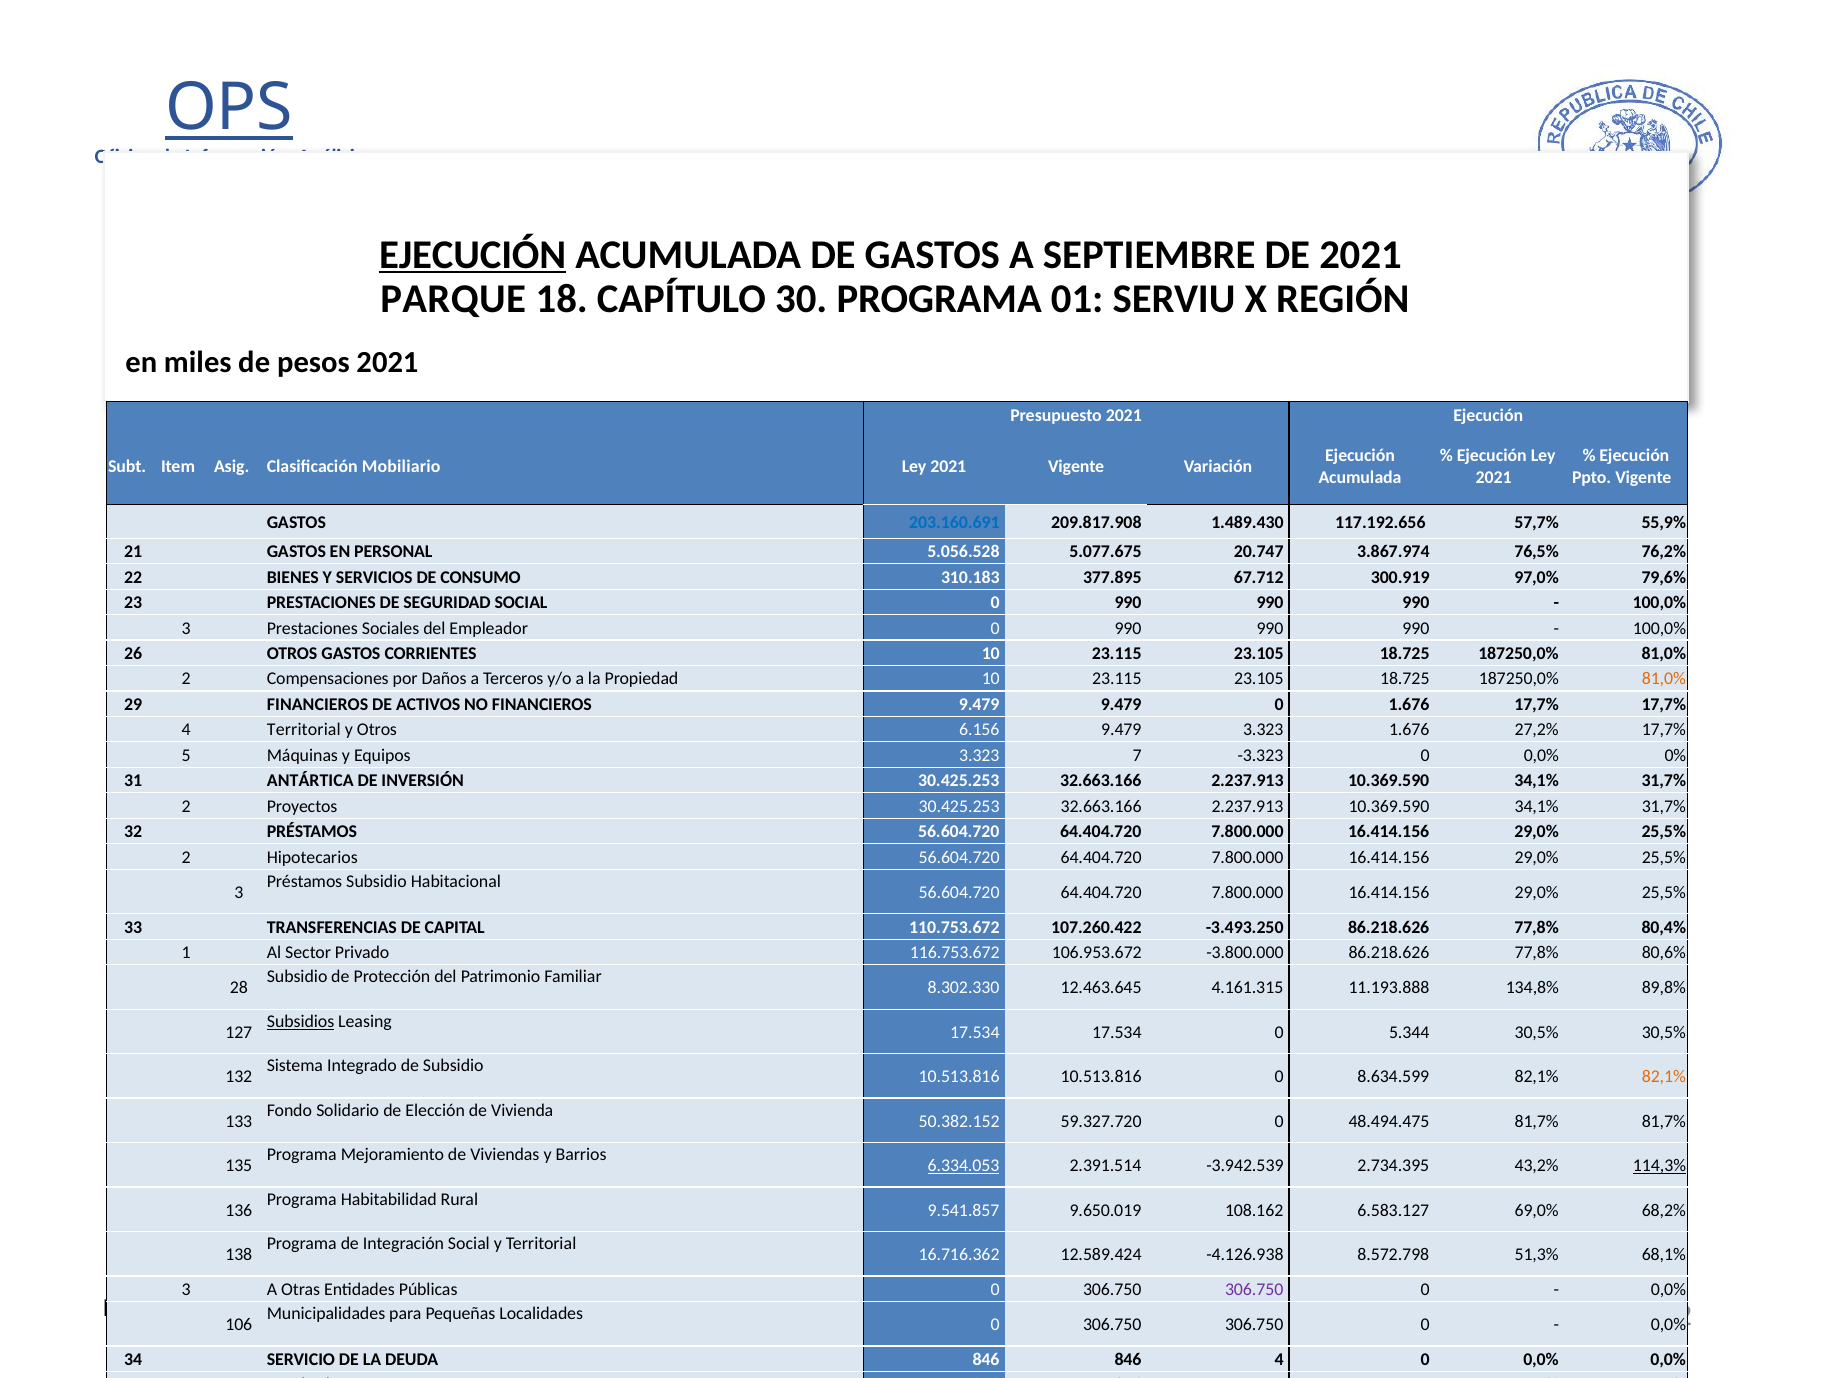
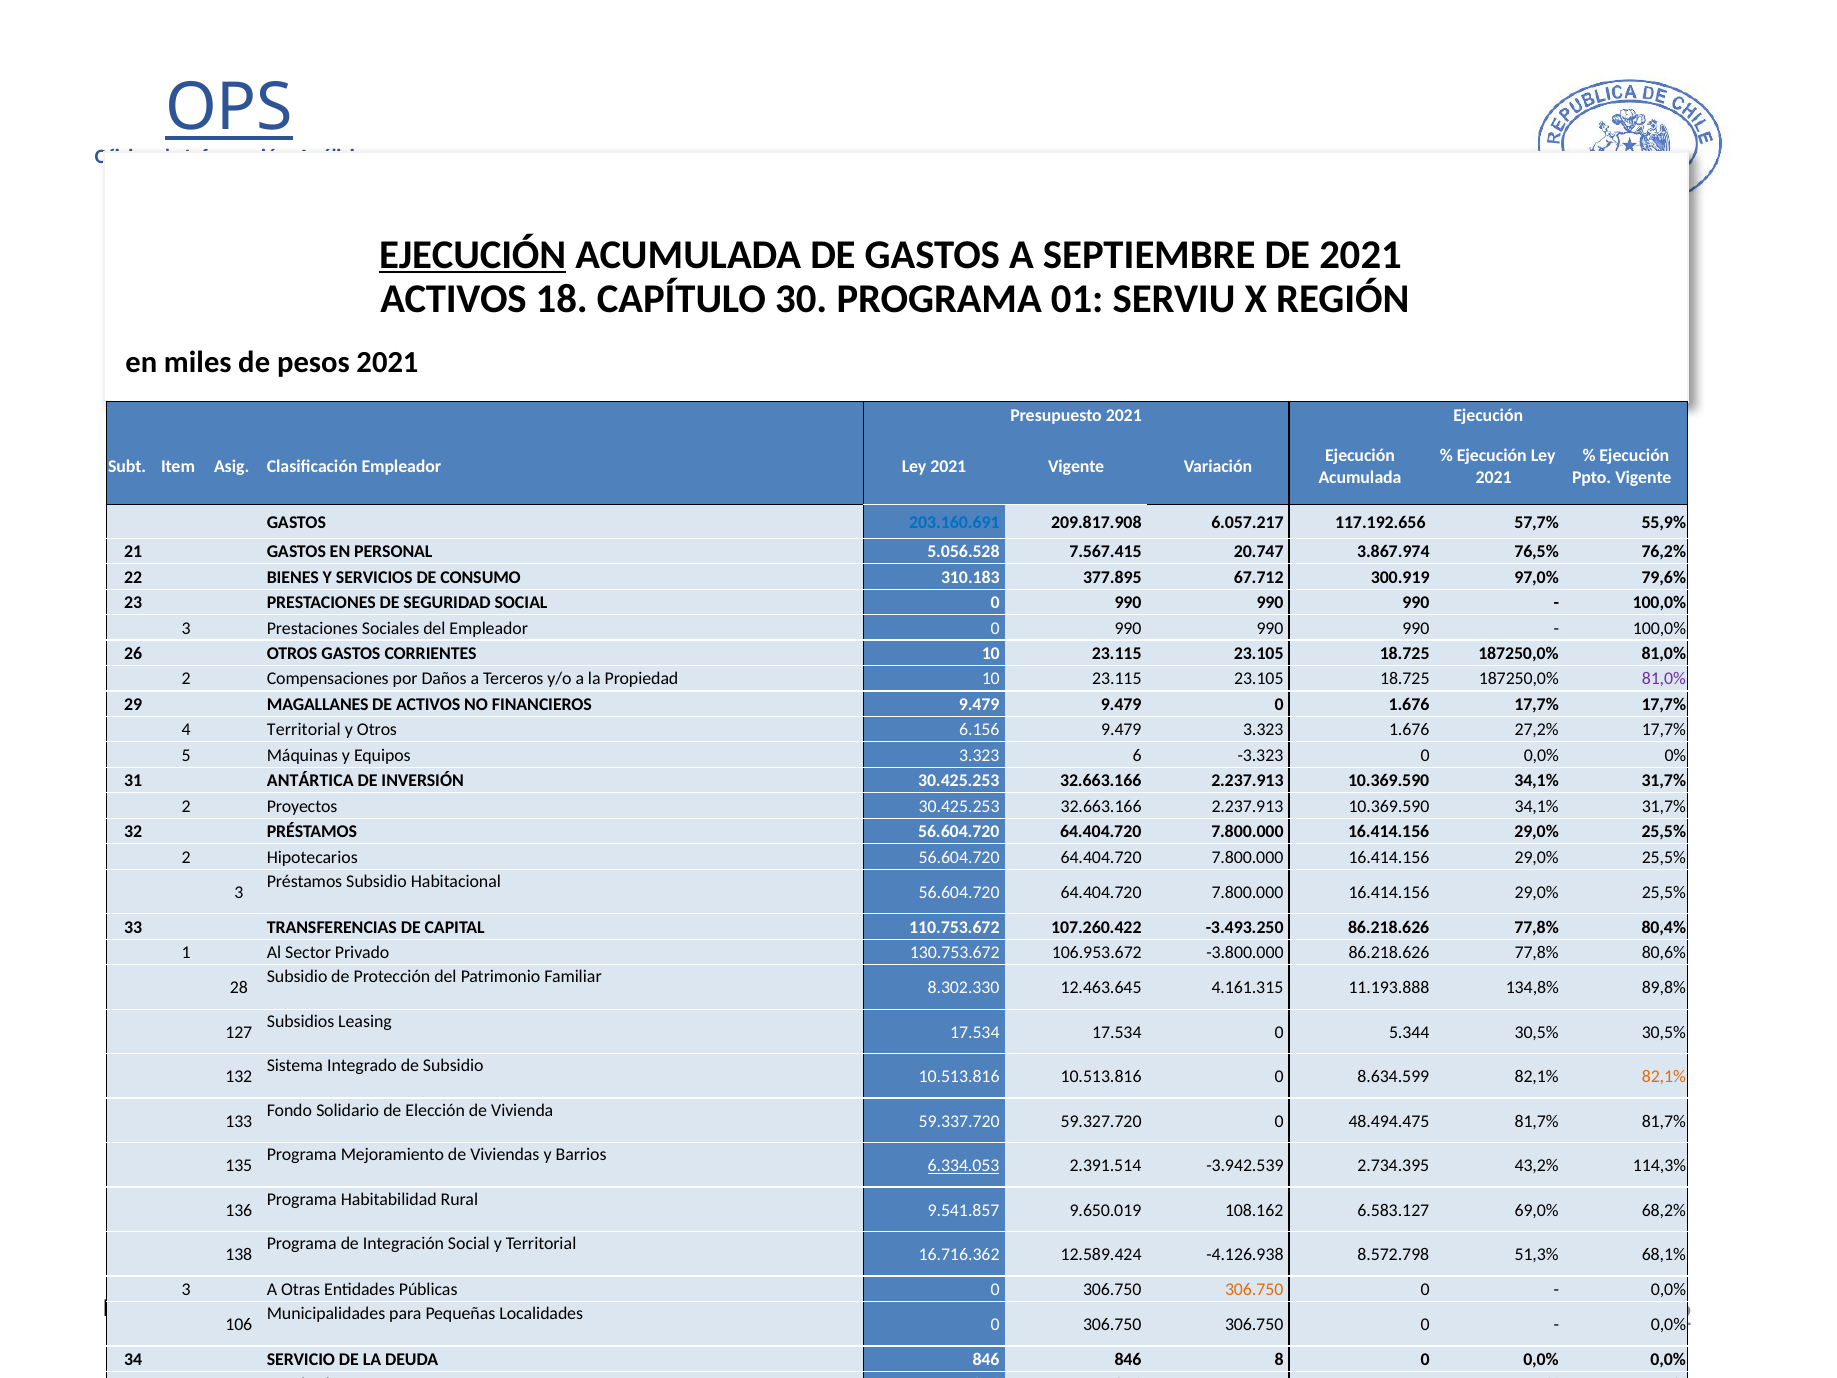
PARQUE: PARQUE -> ACTIVOS (454, 299)
Clasificación Mobiliario: Mobiliario -> Empleador (401, 467)
1.489.430: 1.489.430 -> 6.057.217 (1247, 522)
5.077.675: 5.077.675 -> 7.567.415 (1105, 552)
81,0% colour: orange -> purple (1664, 679)
29 FINANCIEROS: FINANCIEROS -> MAGALLANES (318, 704)
3.323 7: 7 -> 6 (1137, 755)
116.753.672: 116.753.672 -> 130.753.672 (955, 953)
Subsidios underline: present -> none (301, 1021)
50.382.152: 50.382.152 -> 59.337.720 (959, 1121)
114,3% underline: present -> none (1660, 1165)
306.750 colour: purple -> orange (1254, 1289)
846 4: 4 -> 8 (1279, 1359)
